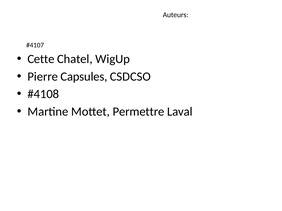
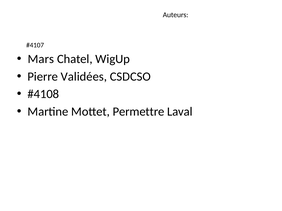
Cette: Cette -> Mars (41, 59)
Capsules: Capsules -> Validées (84, 77)
